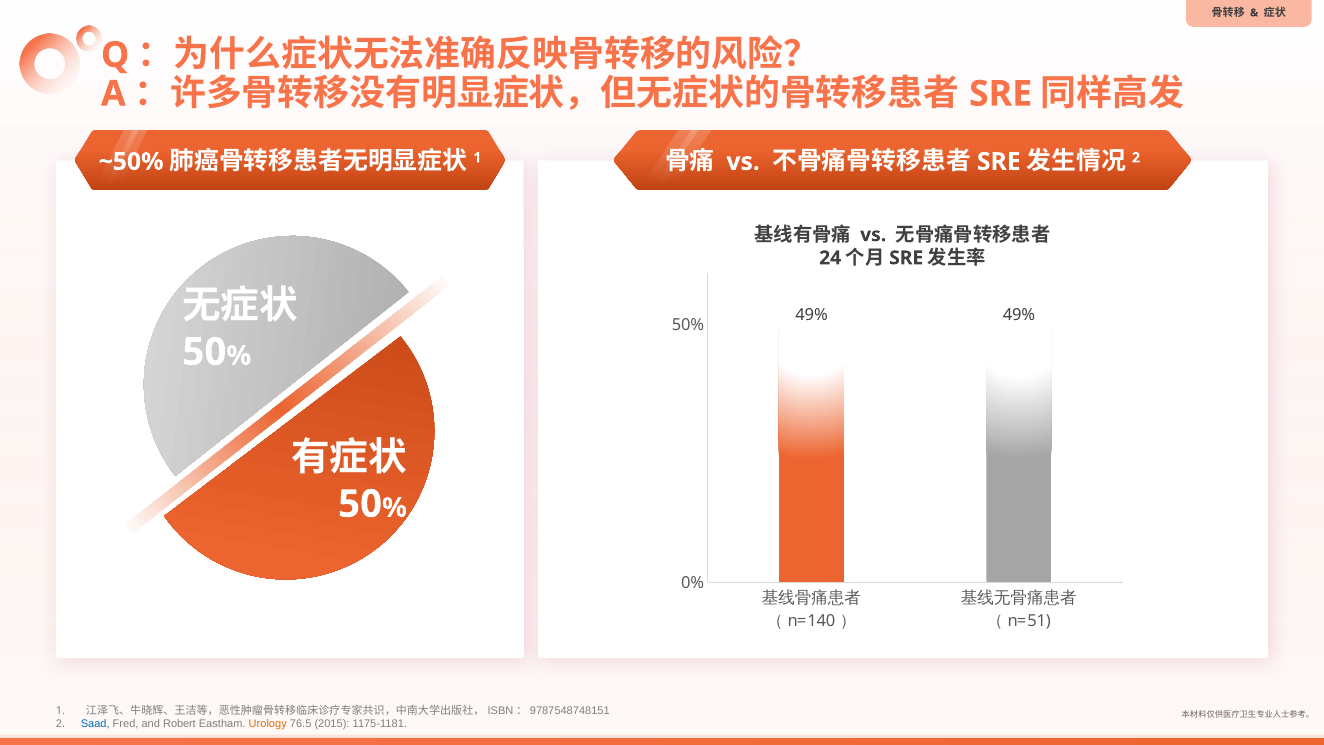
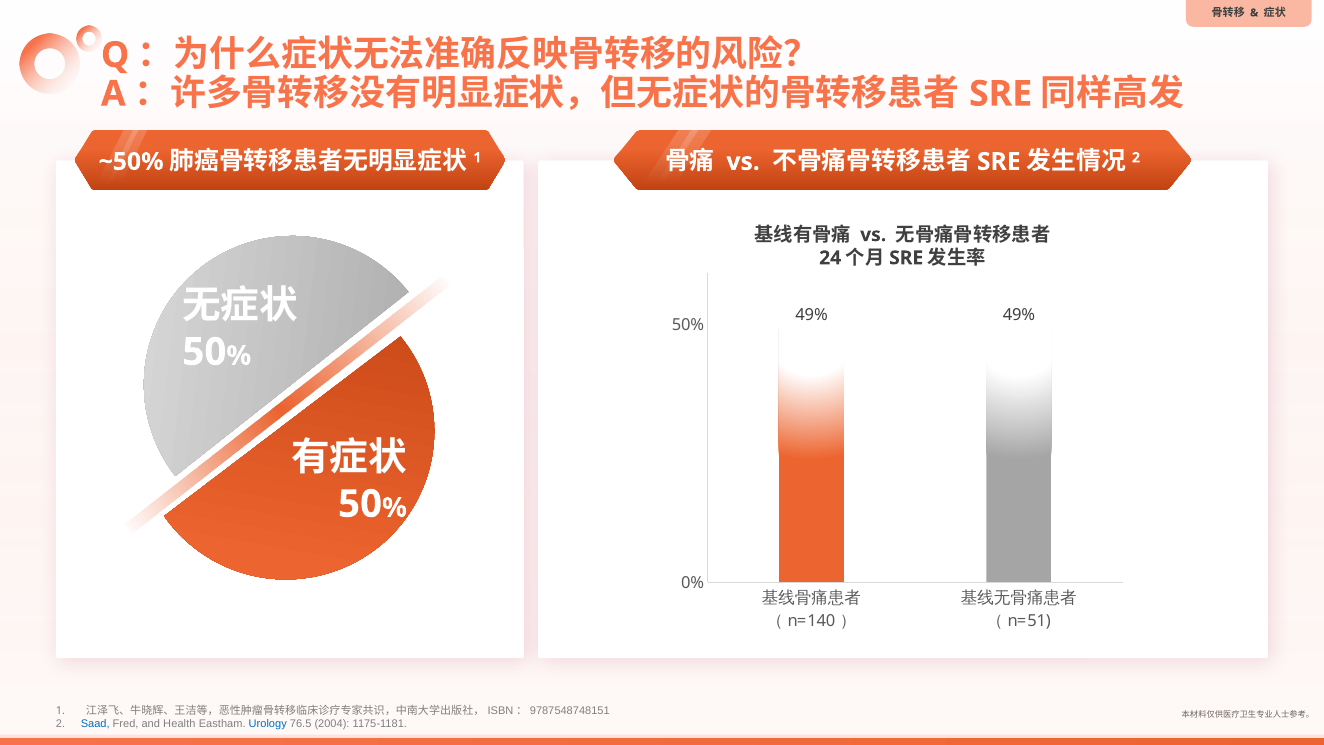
Robert: Robert -> Health (179, 724)
Urology colour: orange -> blue (268, 724)
2015: 2015 -> 2004 (332, 724)
